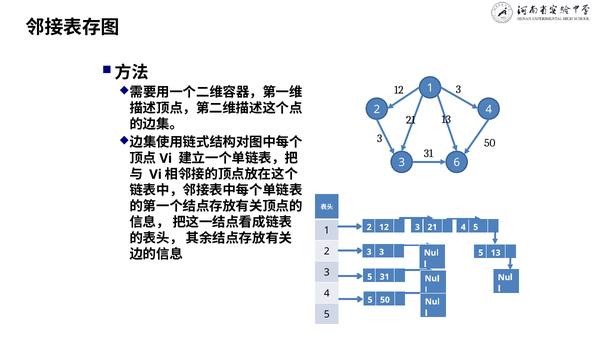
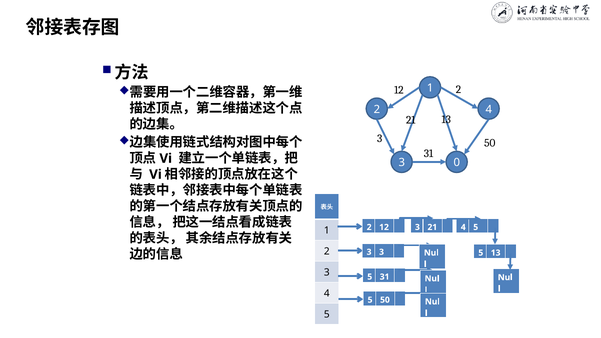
3: 3 -> 2 (458, 90)
6: 6 -> 0 (457, 163)
